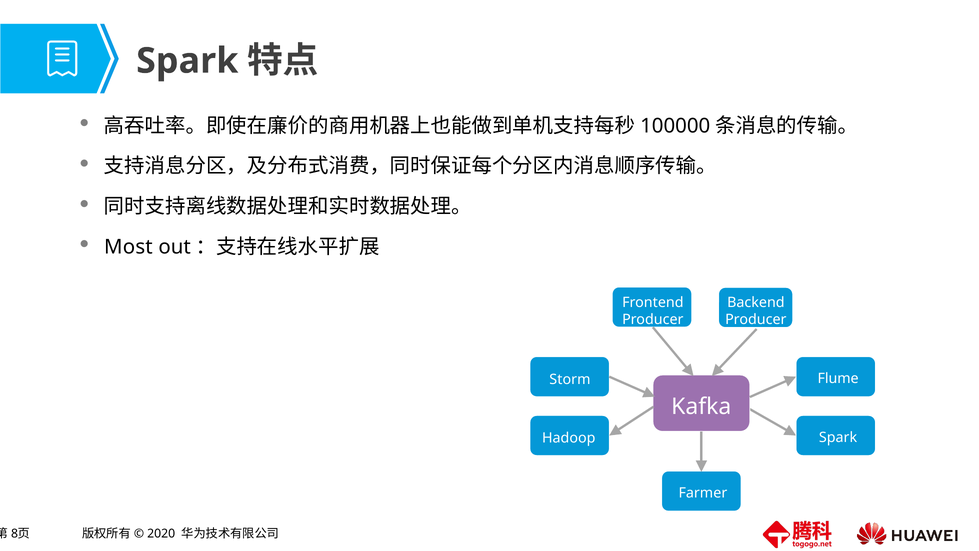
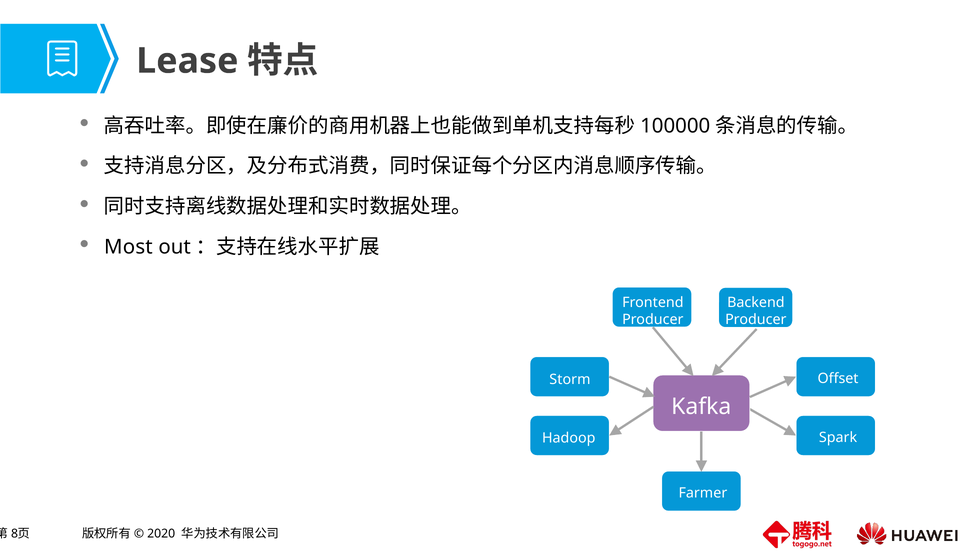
Spark: Spark -> Lease (187, 61)
Flume: Flume -> Offset (838, 378)
